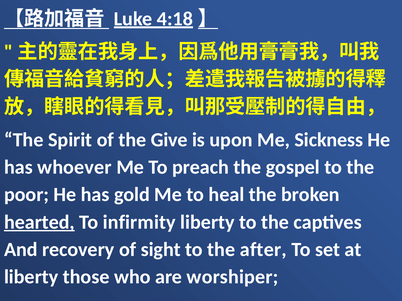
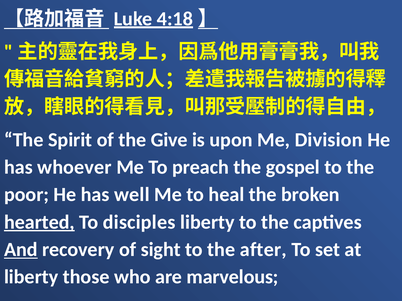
Sickness: Sickness -> Division (329, 140)
gold: gold -> well (132, 195)
infirmity: infirmity -> disciples (139, 222)
And underline: none -> present (21, 250)
worshiper: worshiper -> marvelous (233, 277)
